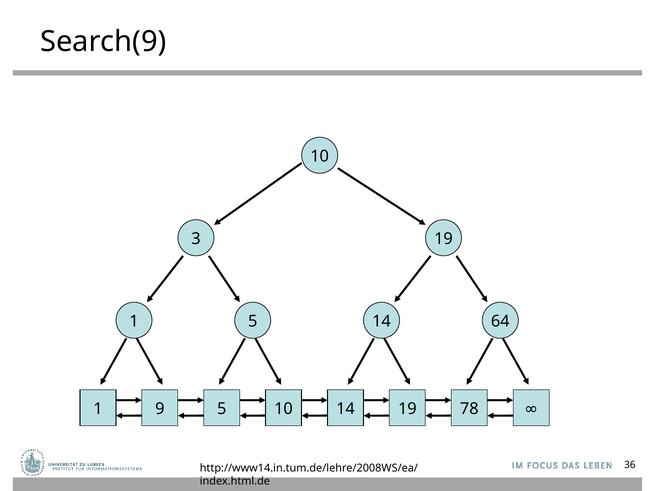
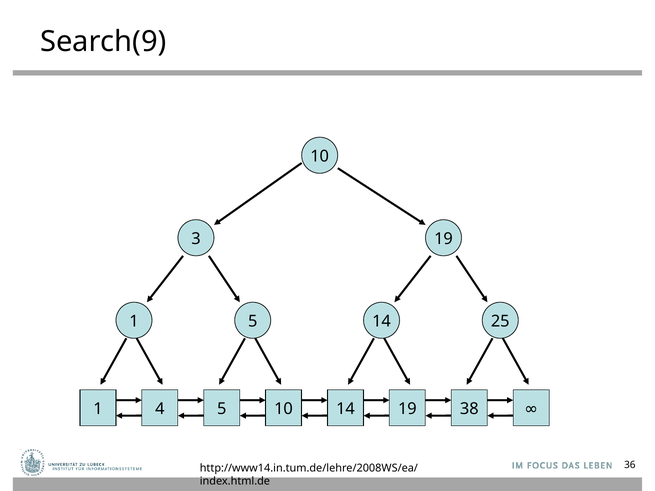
64: 64 -> 25 (500, 322)
9: 9 -> 4 (160, 409)
78: 78 -> 38 (469, 409)
